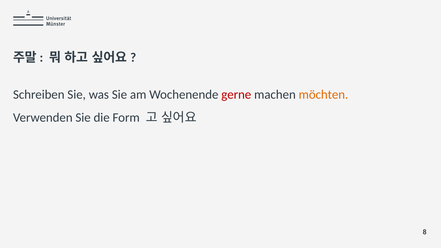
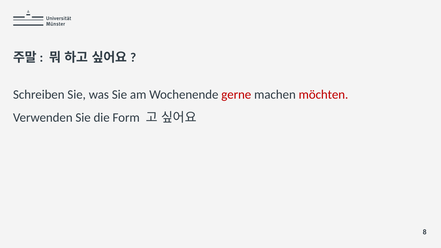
möchten colour: orange -> red (323, 94)
